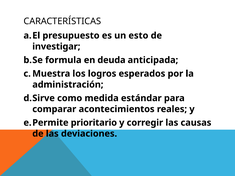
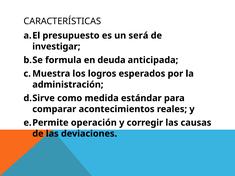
esto: esto -> será (138, 36)
prioritario: prioritario -> operación (94, 123)
